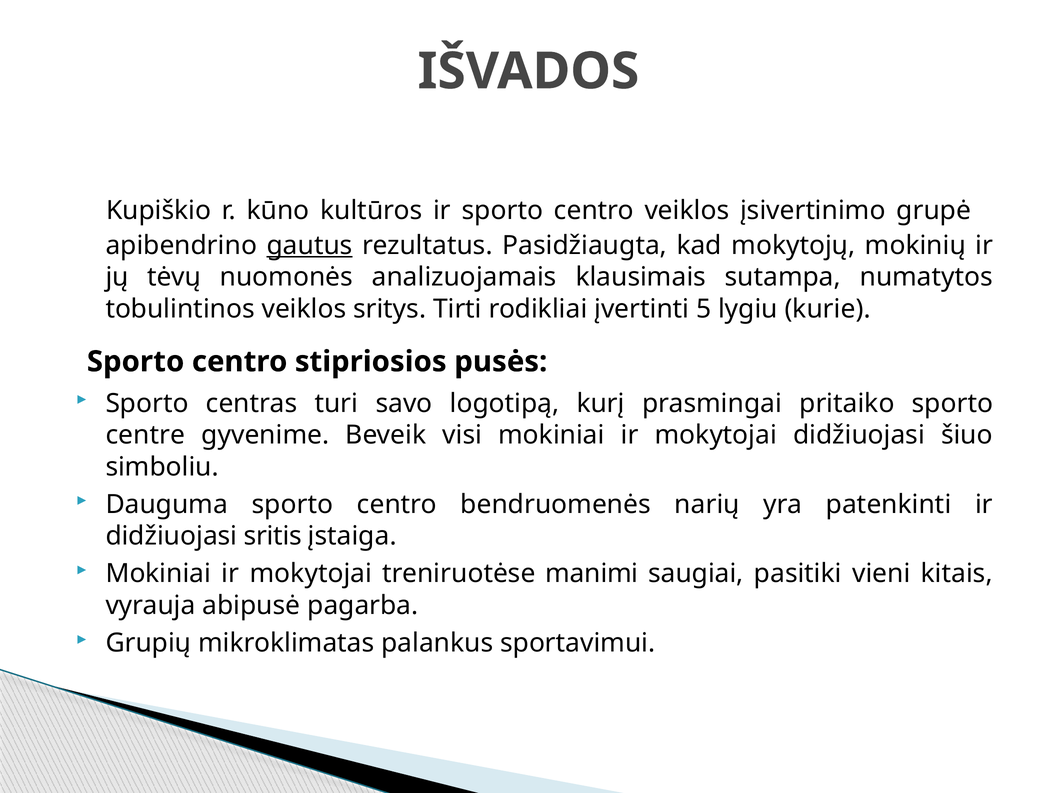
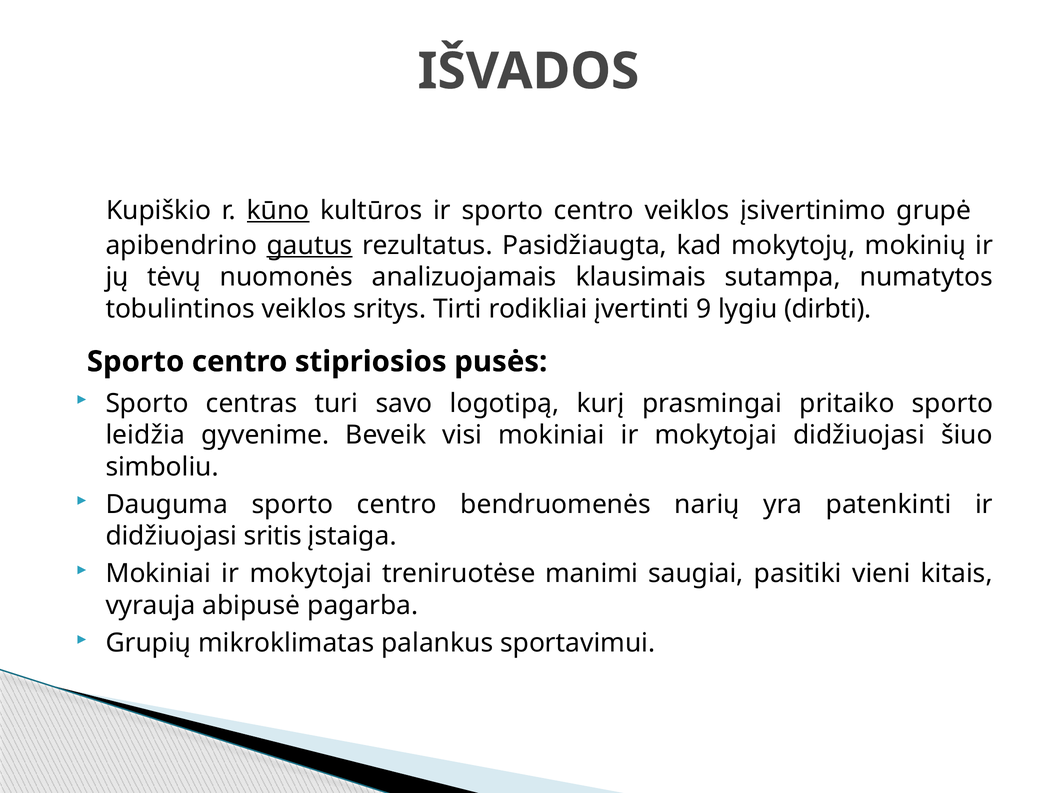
kūno underline: none -> present (278, 210)
5: 5 -> 9 (704, 309)
kurie: kurie -> dirbti (828, 309)
centre: centre -> leidžia (145, 435)
